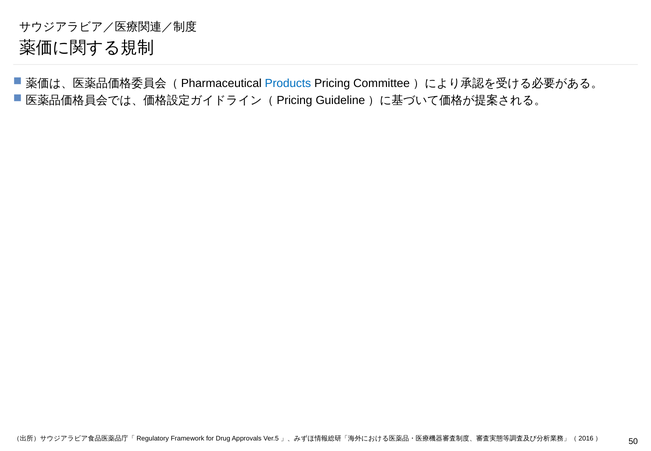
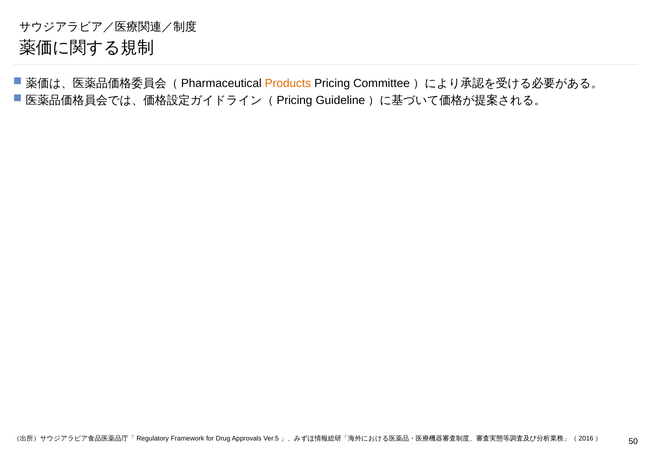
Products colour: blue -> orange (288, 83)
